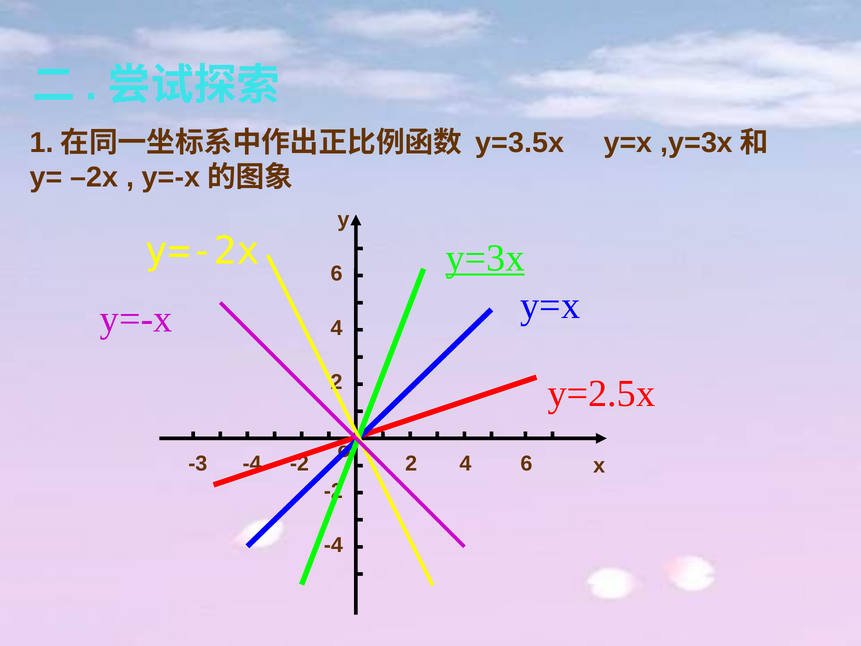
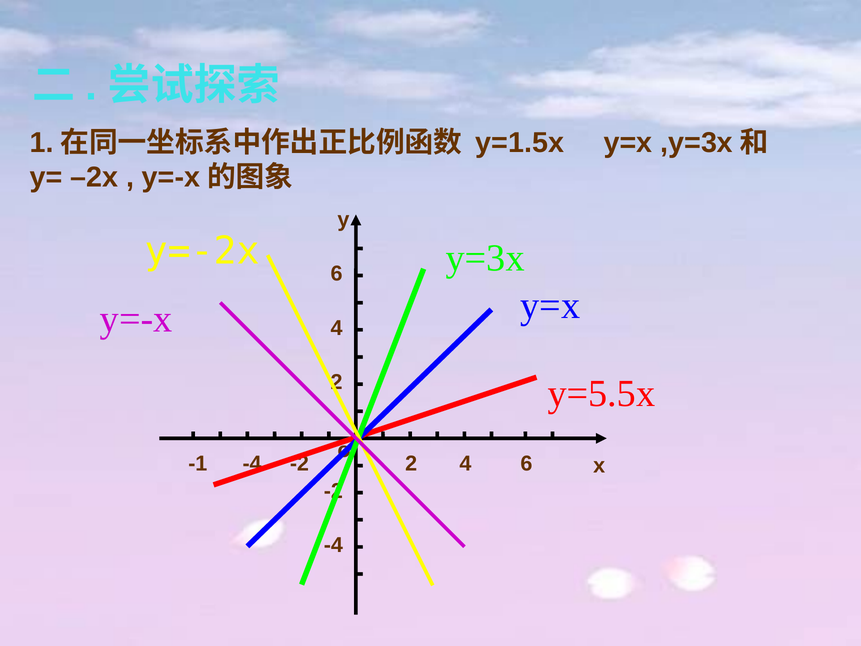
y=3.5x: y=3.5x -> y=1.5x (520, 143)
y=3x underline: present -> none (485, 258)
y=2.5x: y=2.5x -> y=5.5x (601, 393)
-3: -3 -> -1 (198, 464)
